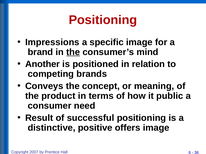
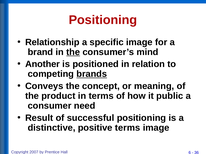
Impressions: Impressions -> Relationship (52, 42)
brands underline: none -> present (92, 74)
positive offers: offers -> terms (128, 128)
